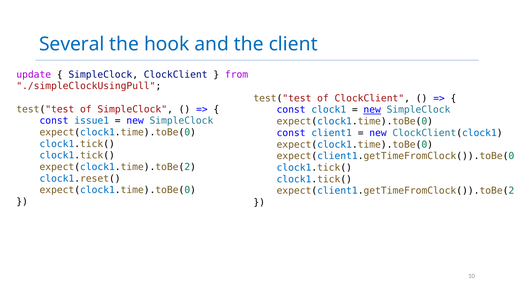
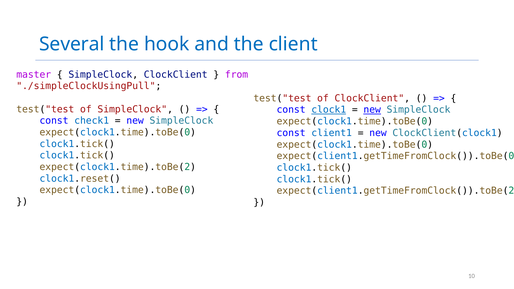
update: update -> master (34, 75)
clock1 underline: none -> present (329, 110)
issue1: issue1 -> check1 (92, 121)
